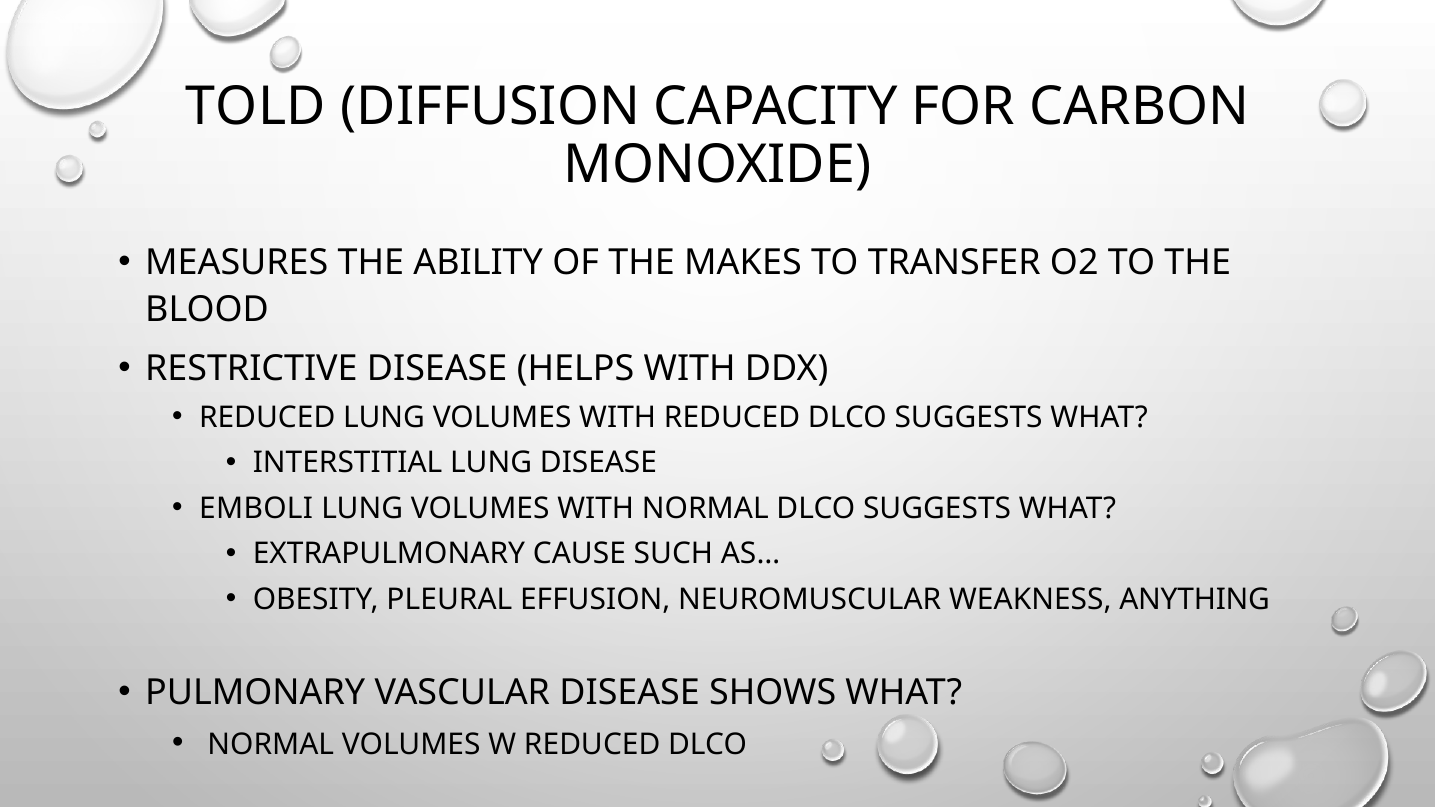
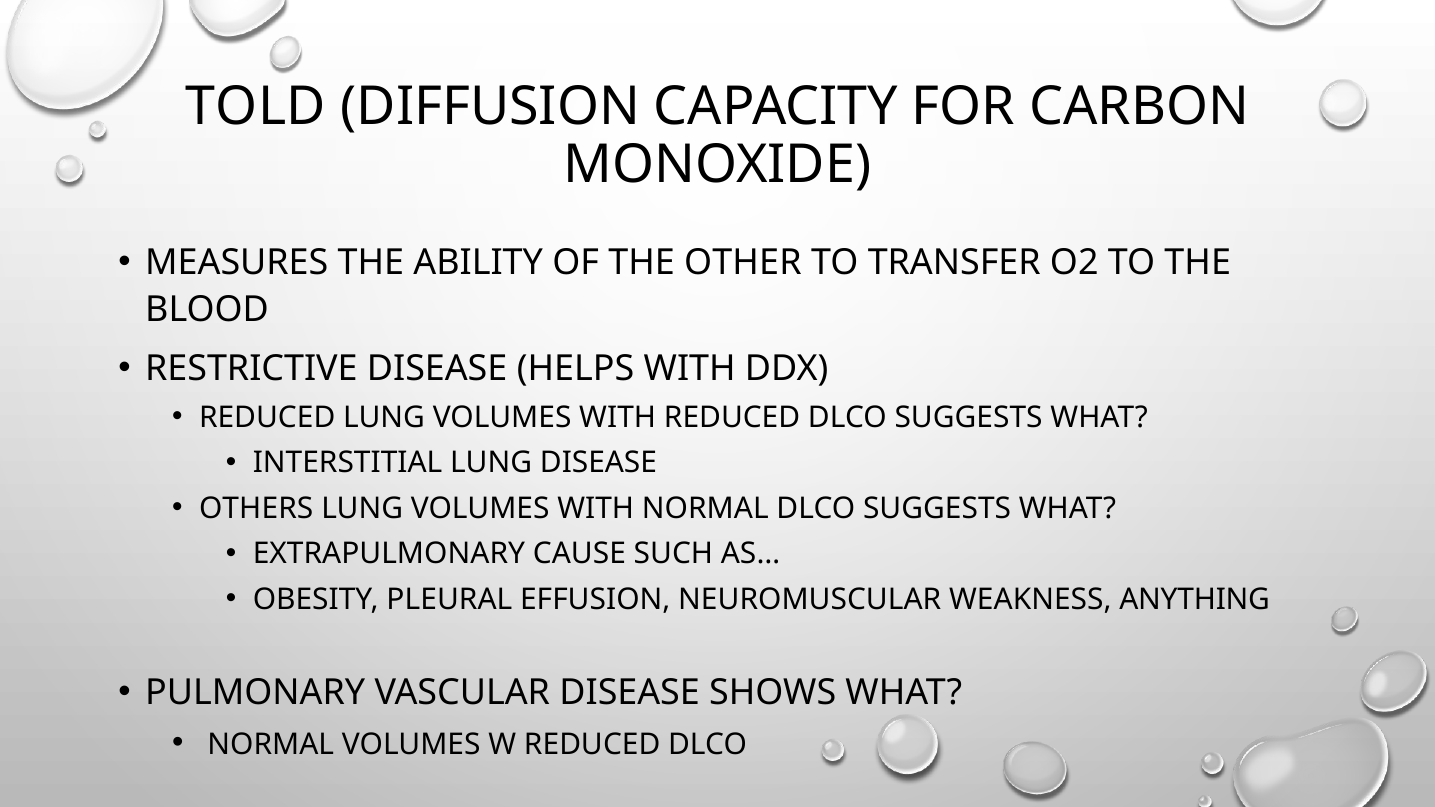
MAKES: MAKES -> OTHER (743, 263)
EMBOLI: EMBOLI -> OTHERS (256, 509)
